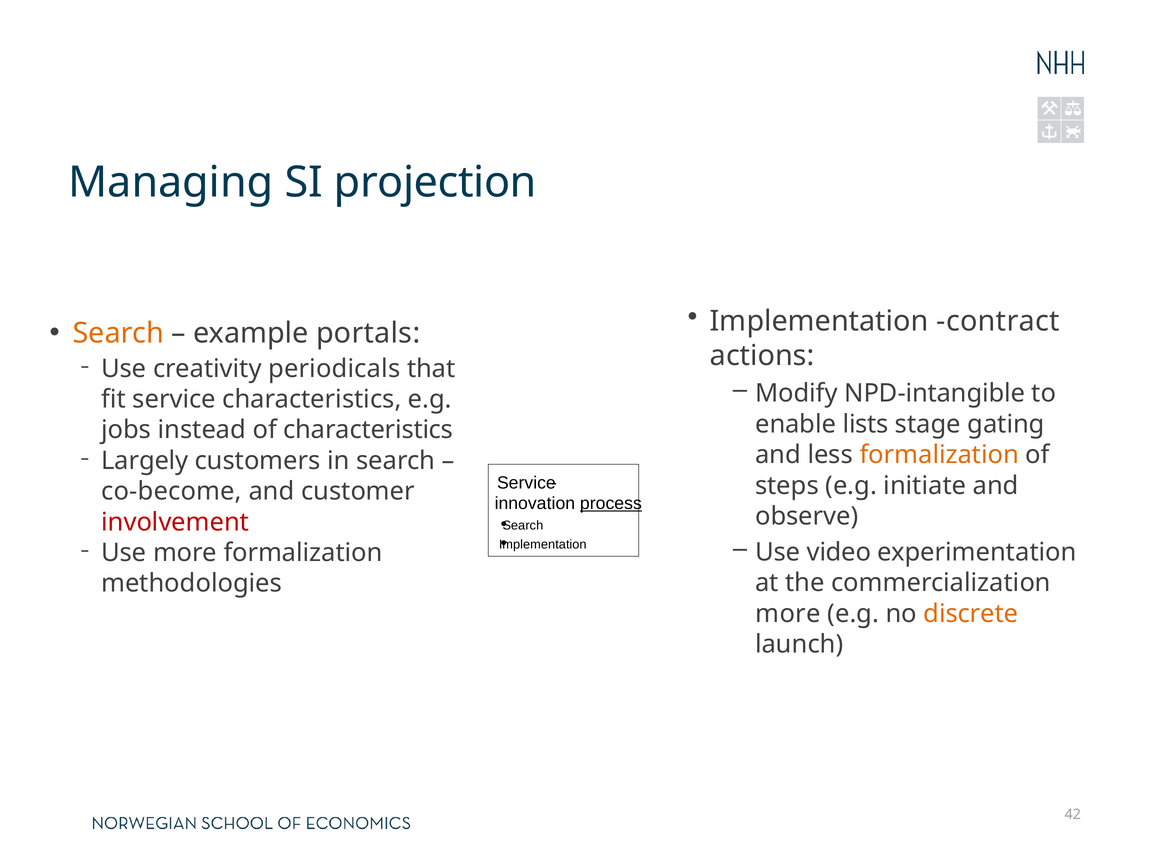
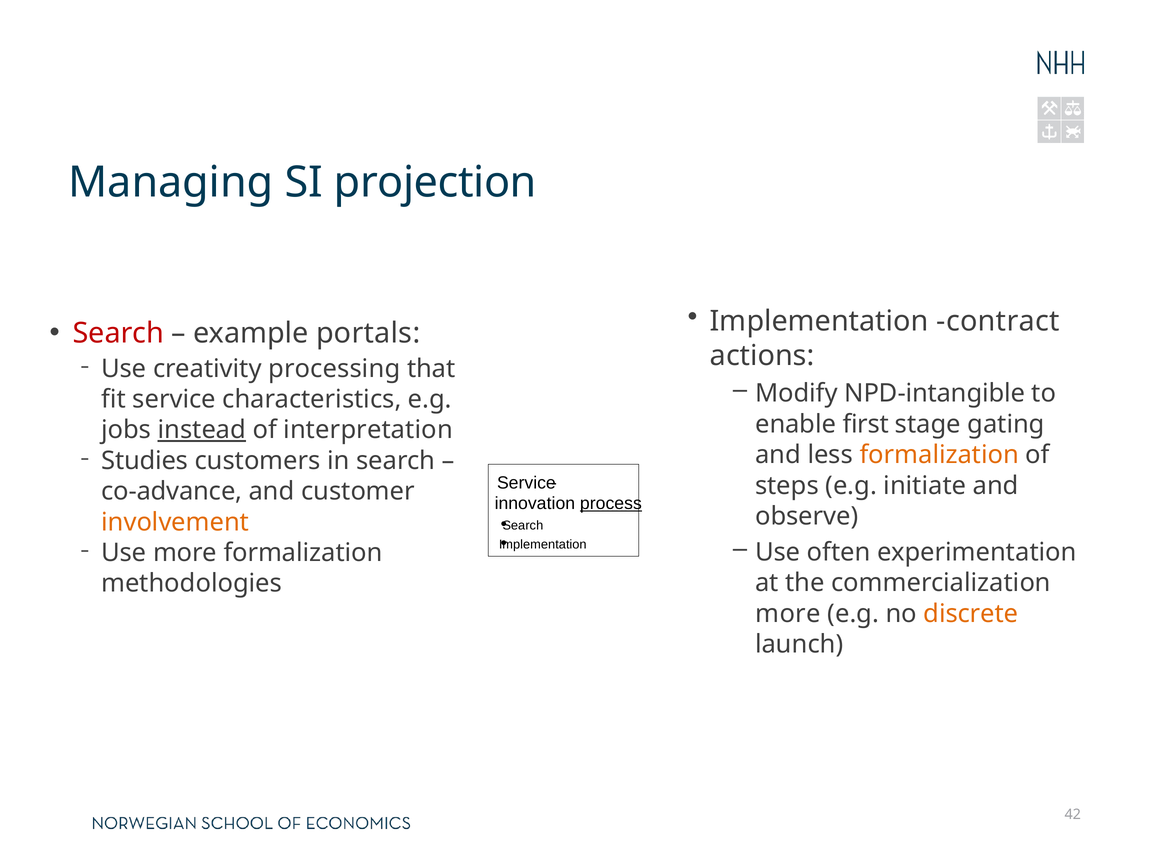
Search colour: orange -> red (118, 333)
periodicals: periodicals -> processing (334, 369)
lists: lists -> first (866, 424)
instead underline: none -> present (202, 430)
of characteristics: characteristics -> interpretation (368, 430)
Largely: Largely -> Studies (145, 461)
co-become: co-become -> co-advance (172, 491)
involvement colour: red -> orange (175, 522)
video: video -> often (839, 552)
